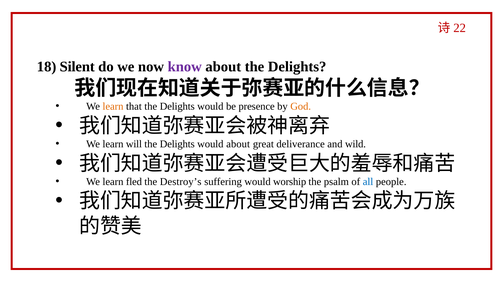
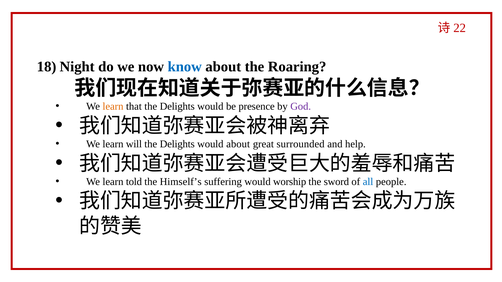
Silent: Silent -> Night (77, 67)
know colour: purple -> blue (185, 67)
about the Delights: Delights -> Roaring (297, 67)
God colour: orange -> purple (301, 107)
deliverance: deliverance -> surrounded (301, 144)
wild: wild -> help (355, 144)
fled: fled -> told (134, 182)
Destroy’s: Destroy’s -> Himself’s (181, 182)
psalm: psalm -> sword (336, 182)
